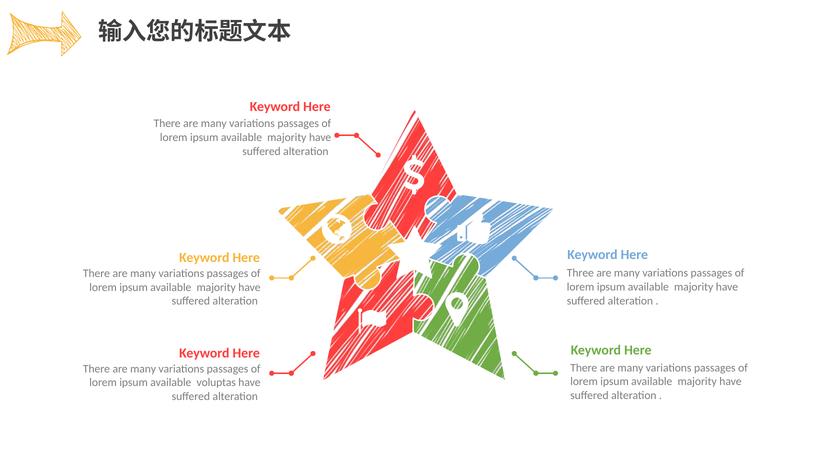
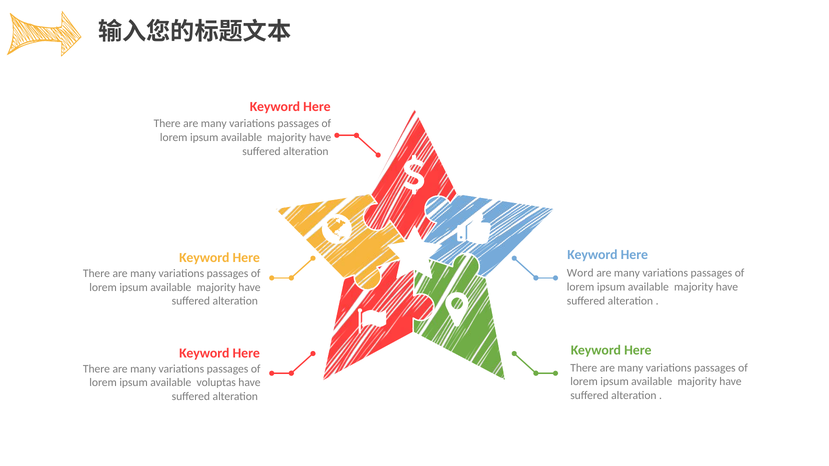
Three: Three -> Word (580, 273)
